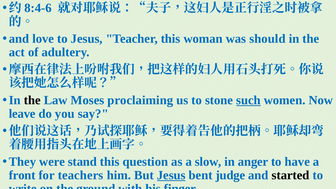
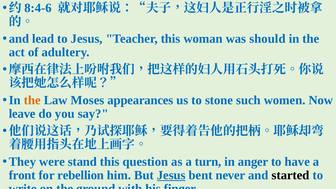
love: love -> lead (43, 39)
the colour: black -> orange (32, 100)
proclaiming: proclaiming -> appearances (140, 100)
such underline: present -> none (248, 100)
slow: slow -> turn (208, 162)
teachers: teachers -> rebellion (81, 175)
judge: judge -> never (230, 175)
